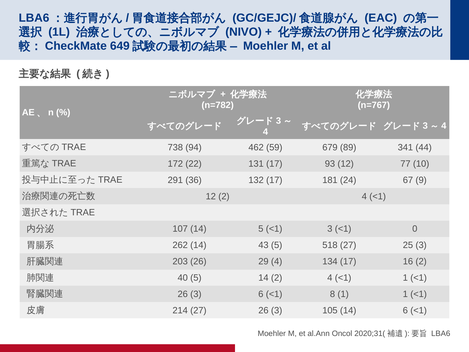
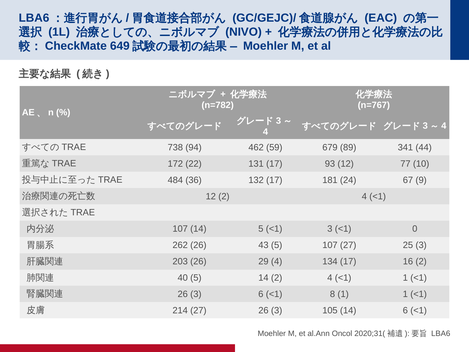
291: 291 -> 484 (175, 180)
262 14: 14 -> 26 (198, 245)
5 518: 518 -> 107 (330, 245)
